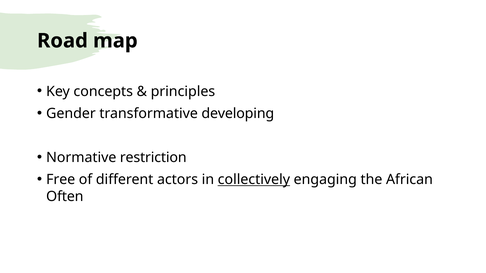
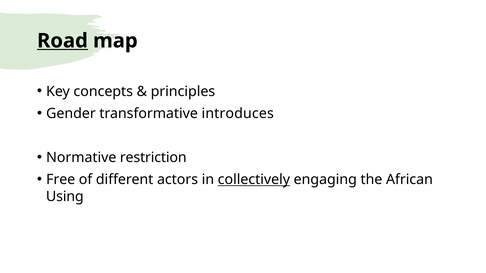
Road underline: none -> present (62, 41)
developing: developing -> introduces (238, 114)
Often: Often -> Using (65, 197)
